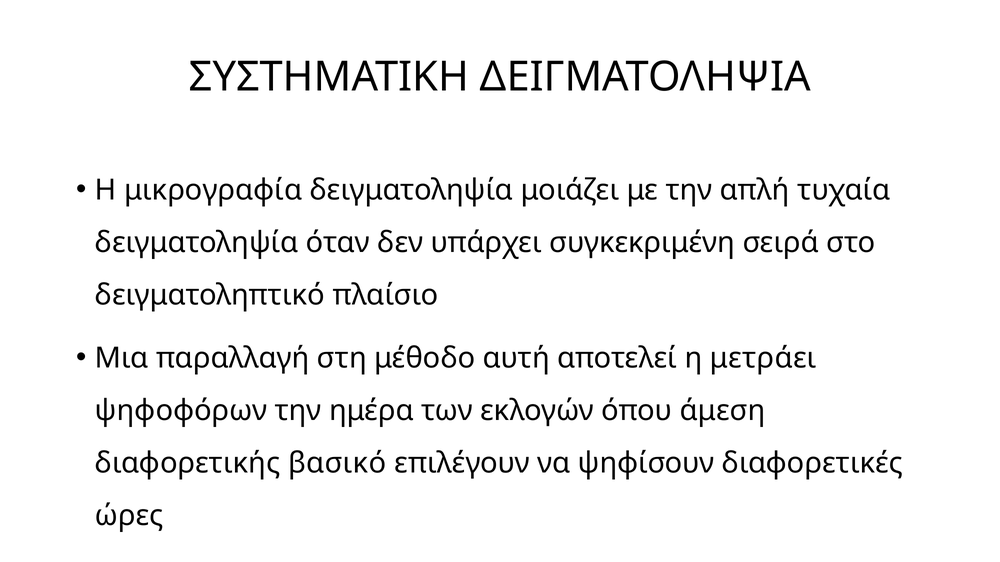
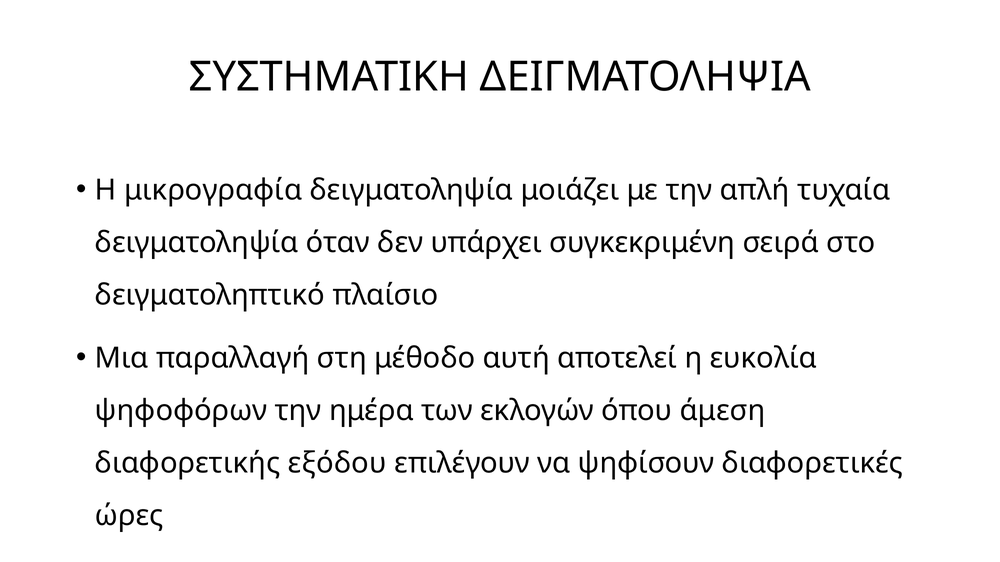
μετράει: μετράει -> ευκολία (763, 359)
βασικό: βασικό -> εξόδου (337, 464)
